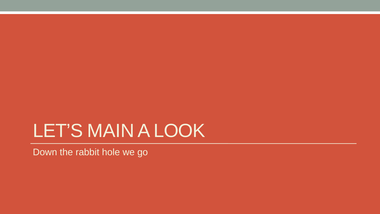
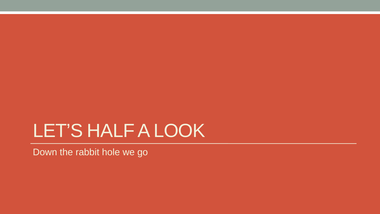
MAIN: MAIN -> HALF (111, 131)
